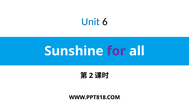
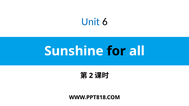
for colour: purple -> black (116, 51)
